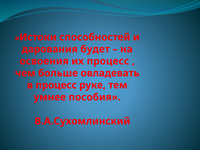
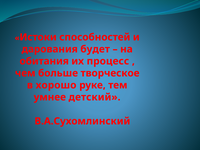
освоения: освоения -> обитания (44, 61)
овладевать: овладевать -> творческое (110, 73)
в процесс: процесс -> хорошо (56, 85)
пособия: пособия -> детский (95, 97)
